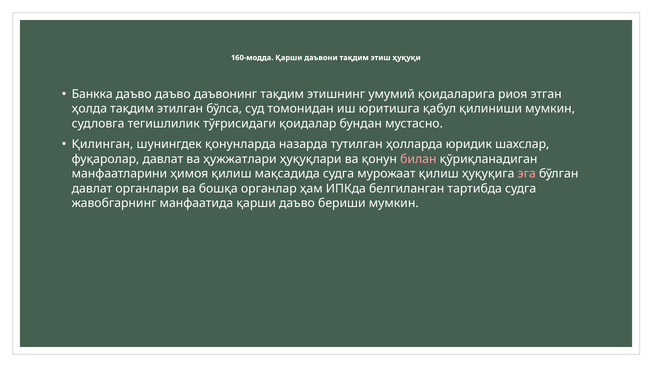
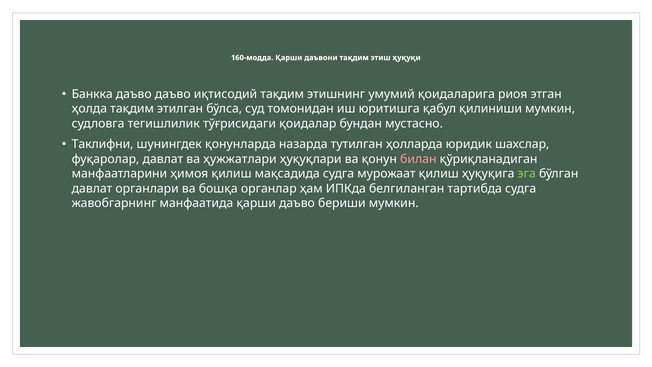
даъвонинг: даъвонинг -> иқтисодий (226, 94)
Қилинган: Қилинган -> Таклифни (103, 144)
эга colour: pink -> light green (527, 174)
